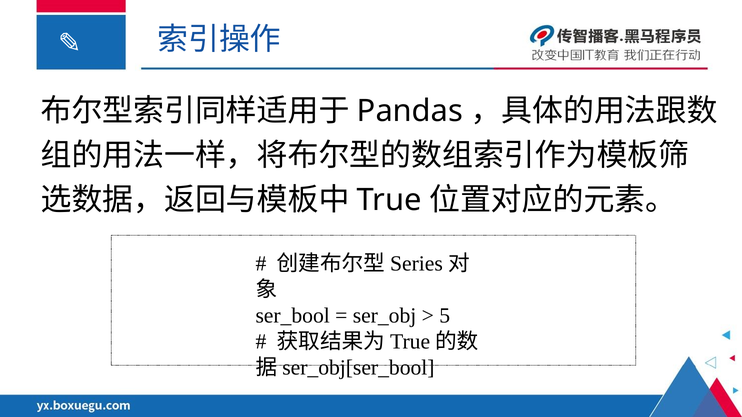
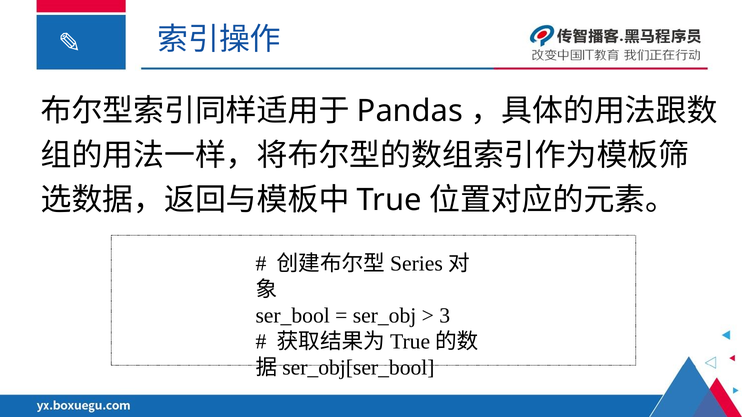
5: 5 -> 3 (445, 316)
